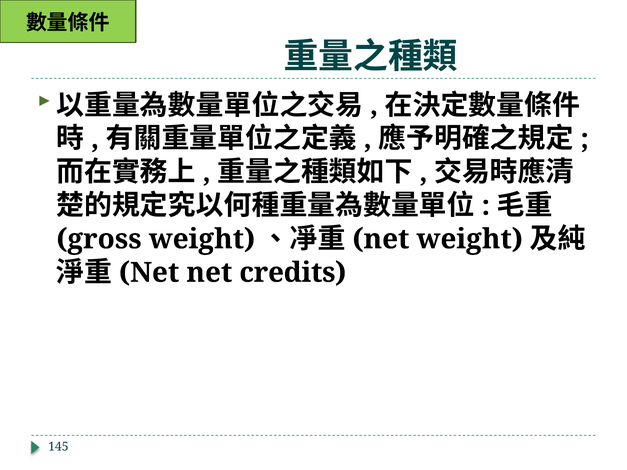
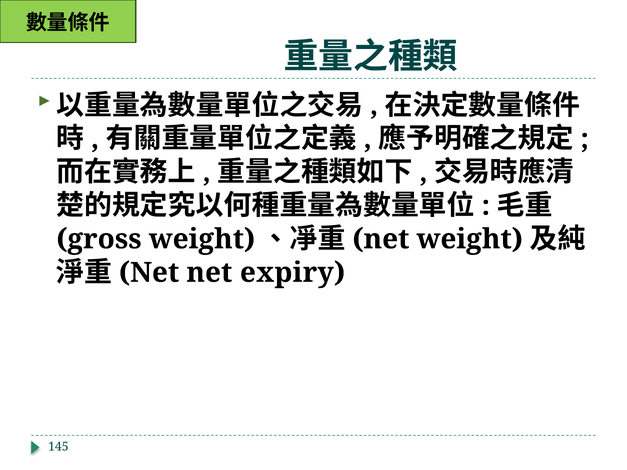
credits: credits -> expiry (293, 273)
